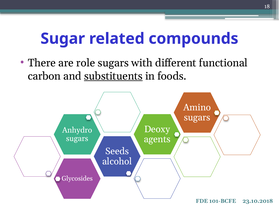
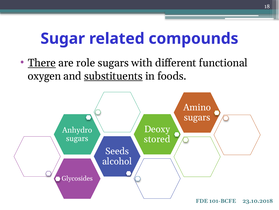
There underline: none -> present (42, 63)
carbon: carbon -> oxygen (44, 76)
agents: agents -> stored (157, 139)
